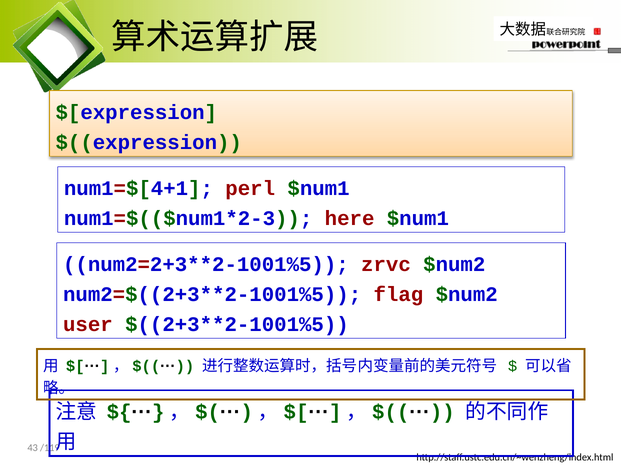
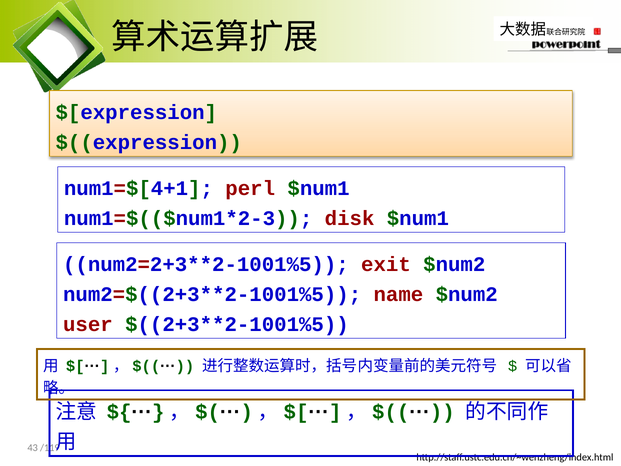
here: here -> disk (350, 218)
zrvc: zrvc -> exit (386, 264)
flag: flag -> name (398, 294)
